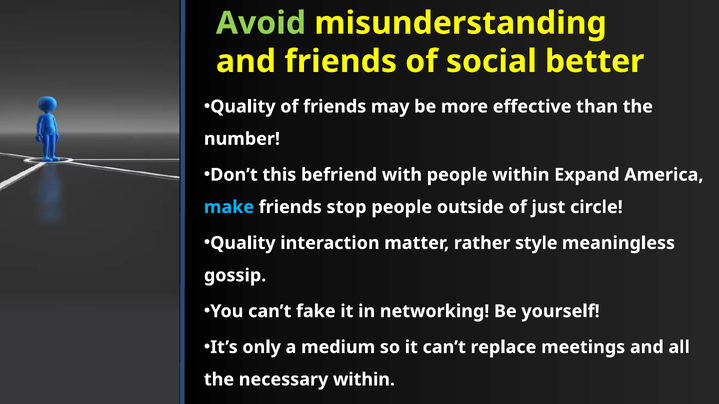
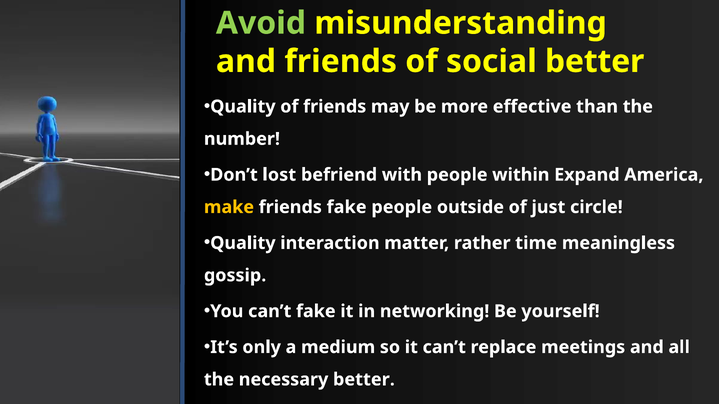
this: this -> lost (279, 175)
make colour: light blue -> yellow (229, 207)
friends stop: stop -> fake (347, 207)
style: style -> time (536, 243)
necessary within: within -> better (364, 380)
